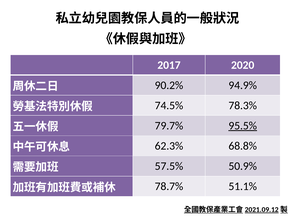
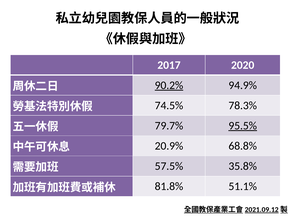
90.2% underline: none -> present (169, 85)
62.3%: 62.3% -> 20.9% (169, 146)
50.9%: 50.9% -> 35.8% (243, 166)
78.7%: 78.7% -> 81.8% (169, 187)
